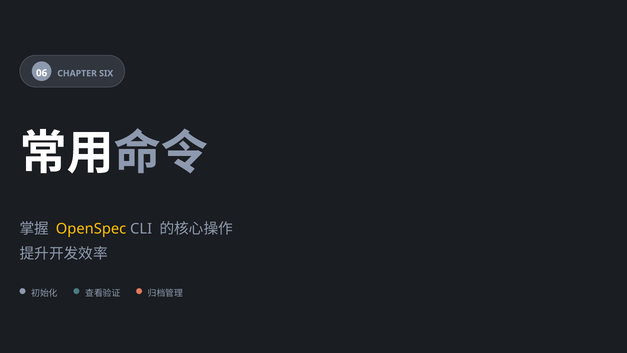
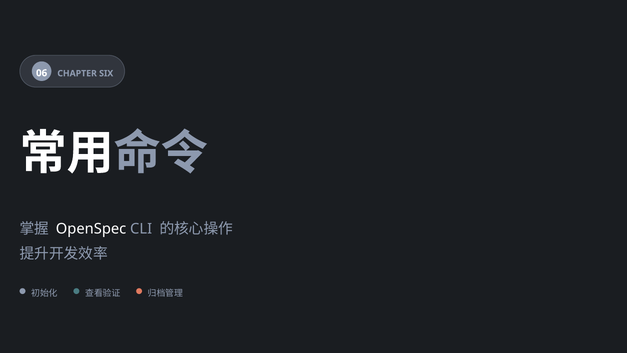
OpenSpec colour: yellow -> white (91, 229)
